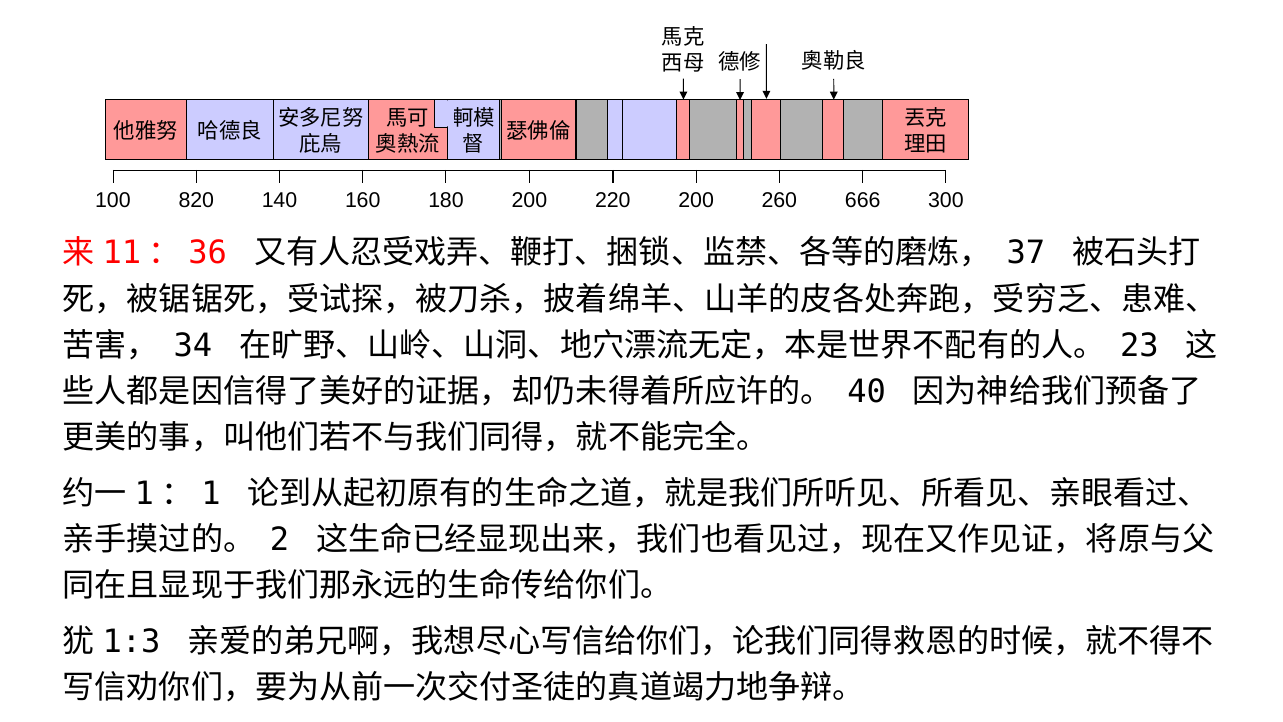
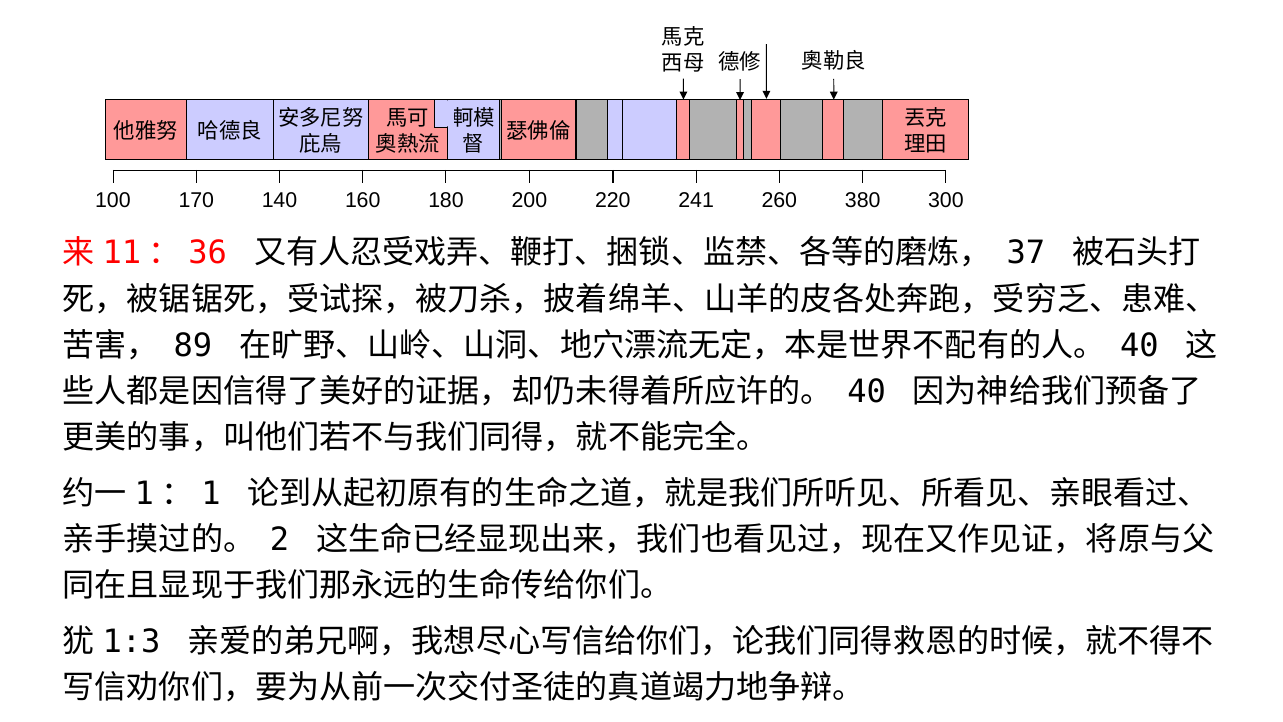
820: 820 -> 170 (196, 200)
220 200: 200 -> 241 (696, 200)
666: 666 -> 380 (863, 200)
34: 34 -> 89 (193, 345)
23: 23 -> 40 (1139, 345)
